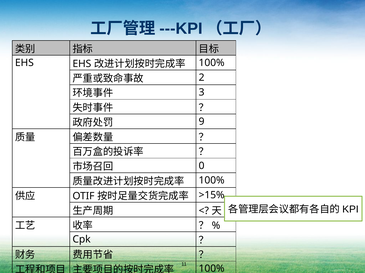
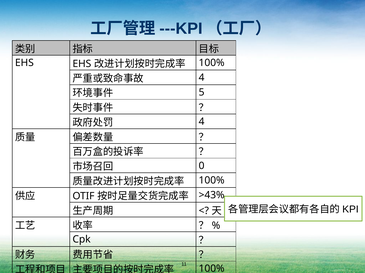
2: 2 -> 4 (202, 78)
3: 3 -> 5 (202, 92)
9: 9 -> 4 (202, 122)
>15%: >15% -> >43% (212, 196)
